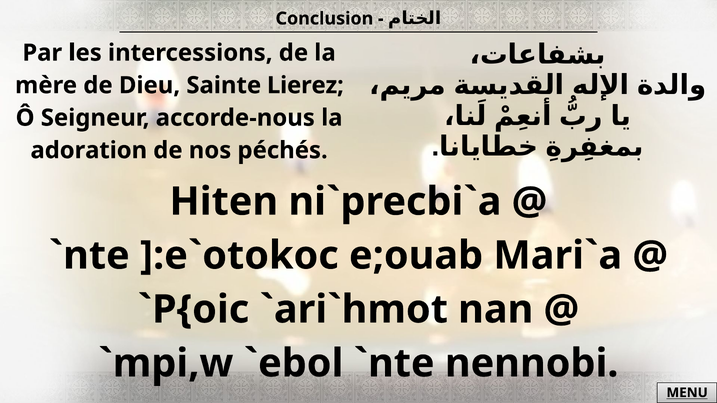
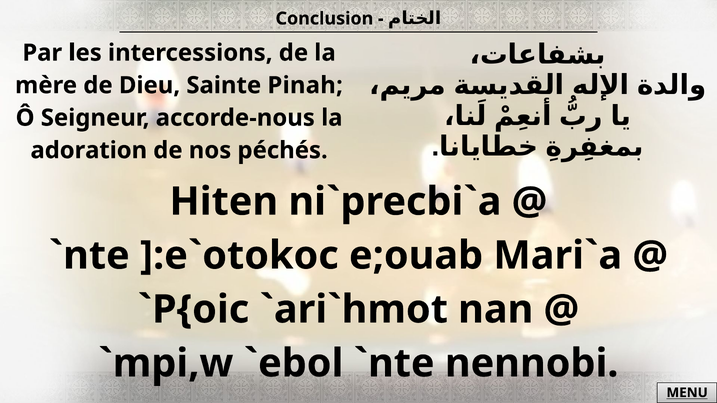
Lierez: Lierez -> Pinah (305, 85)
